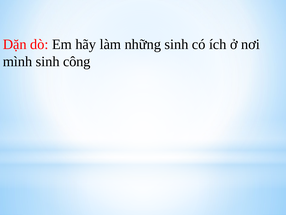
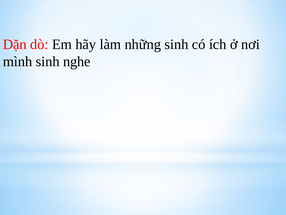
công: công -> nghe (77, 62)
